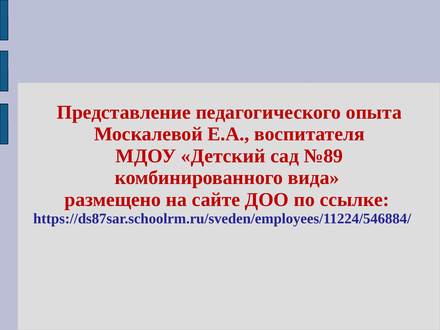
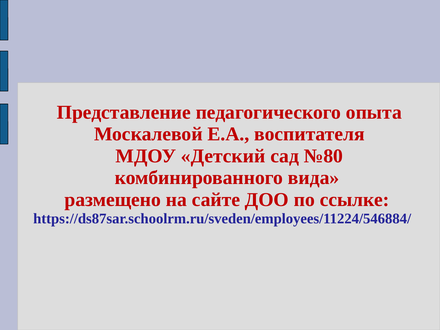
№89: №89 -> №80 (323, 156)
